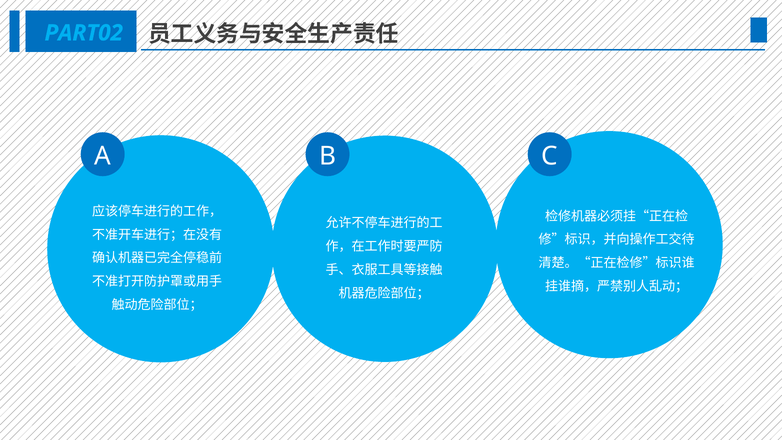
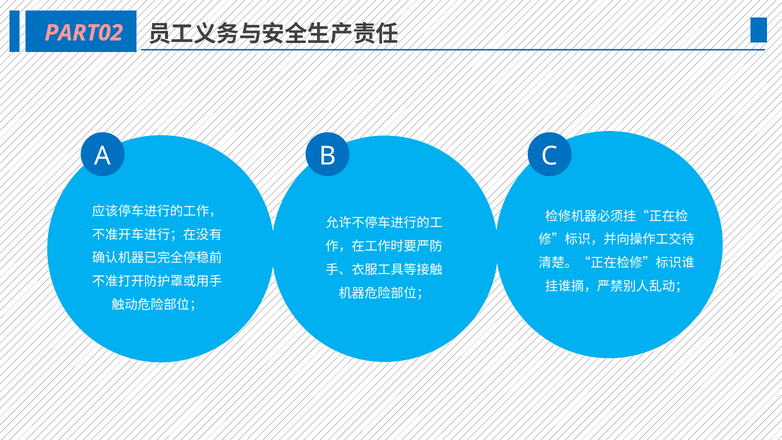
PART02 colour: light blue -> pink (84, 33)
